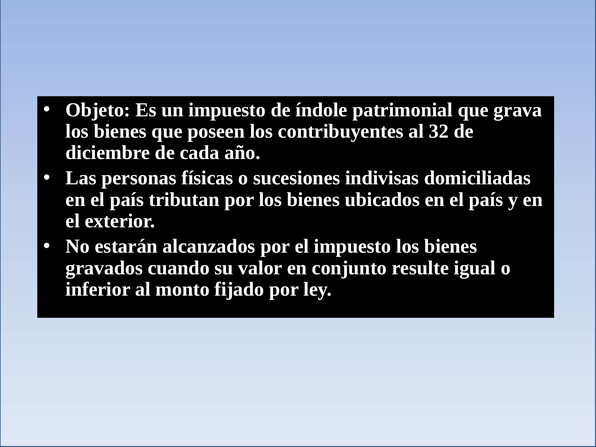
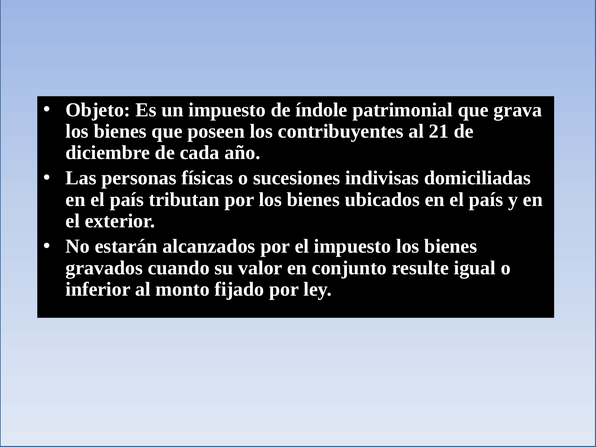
32: 32 -> 21 (439, 131)
